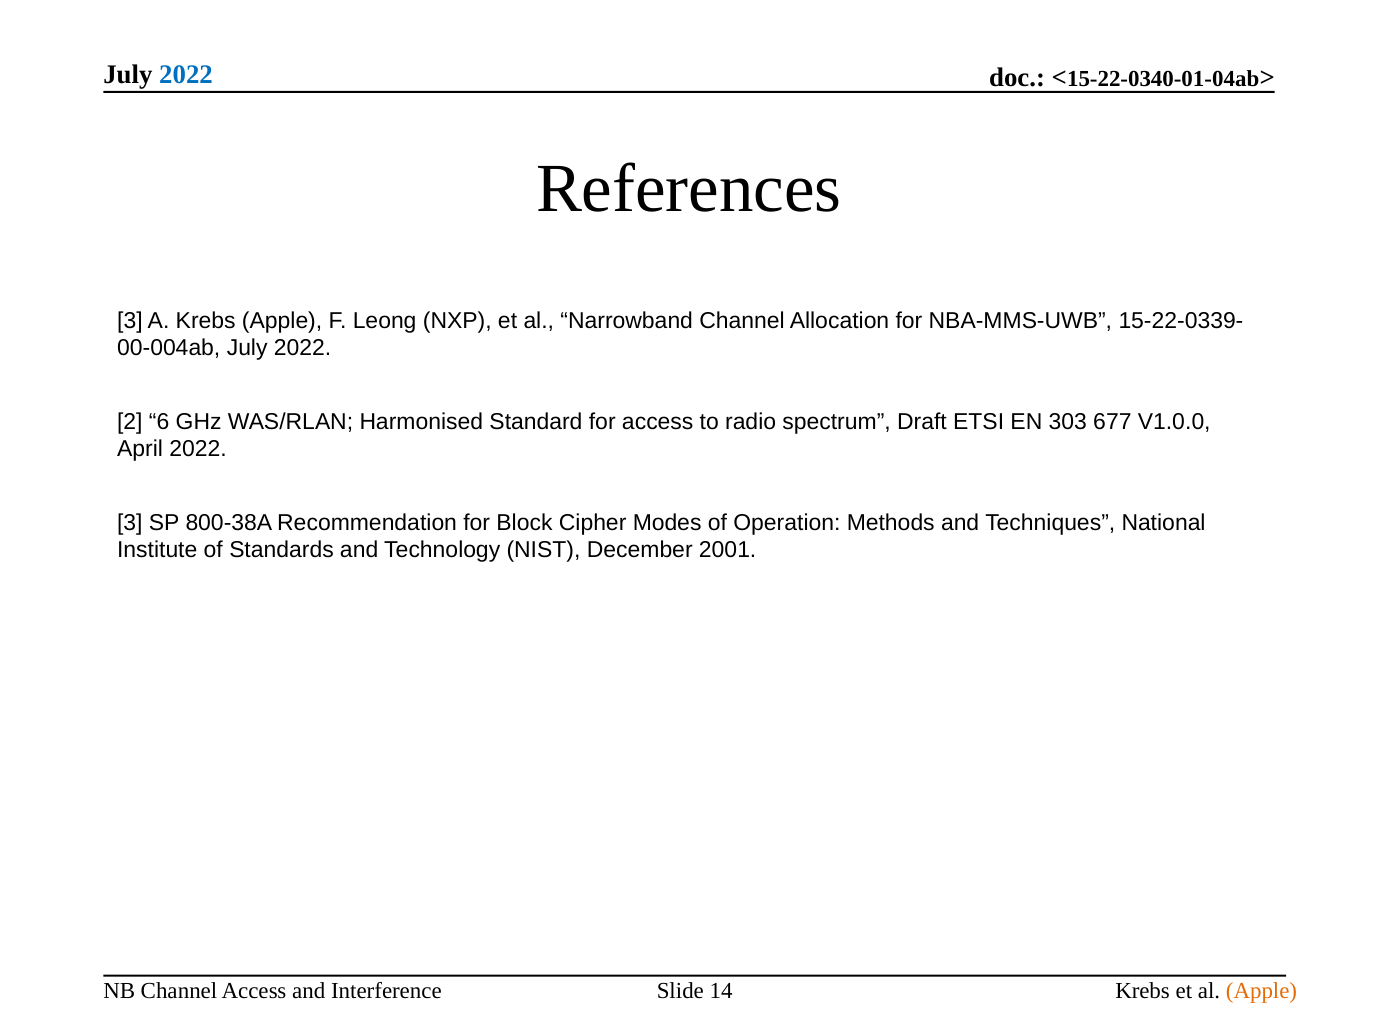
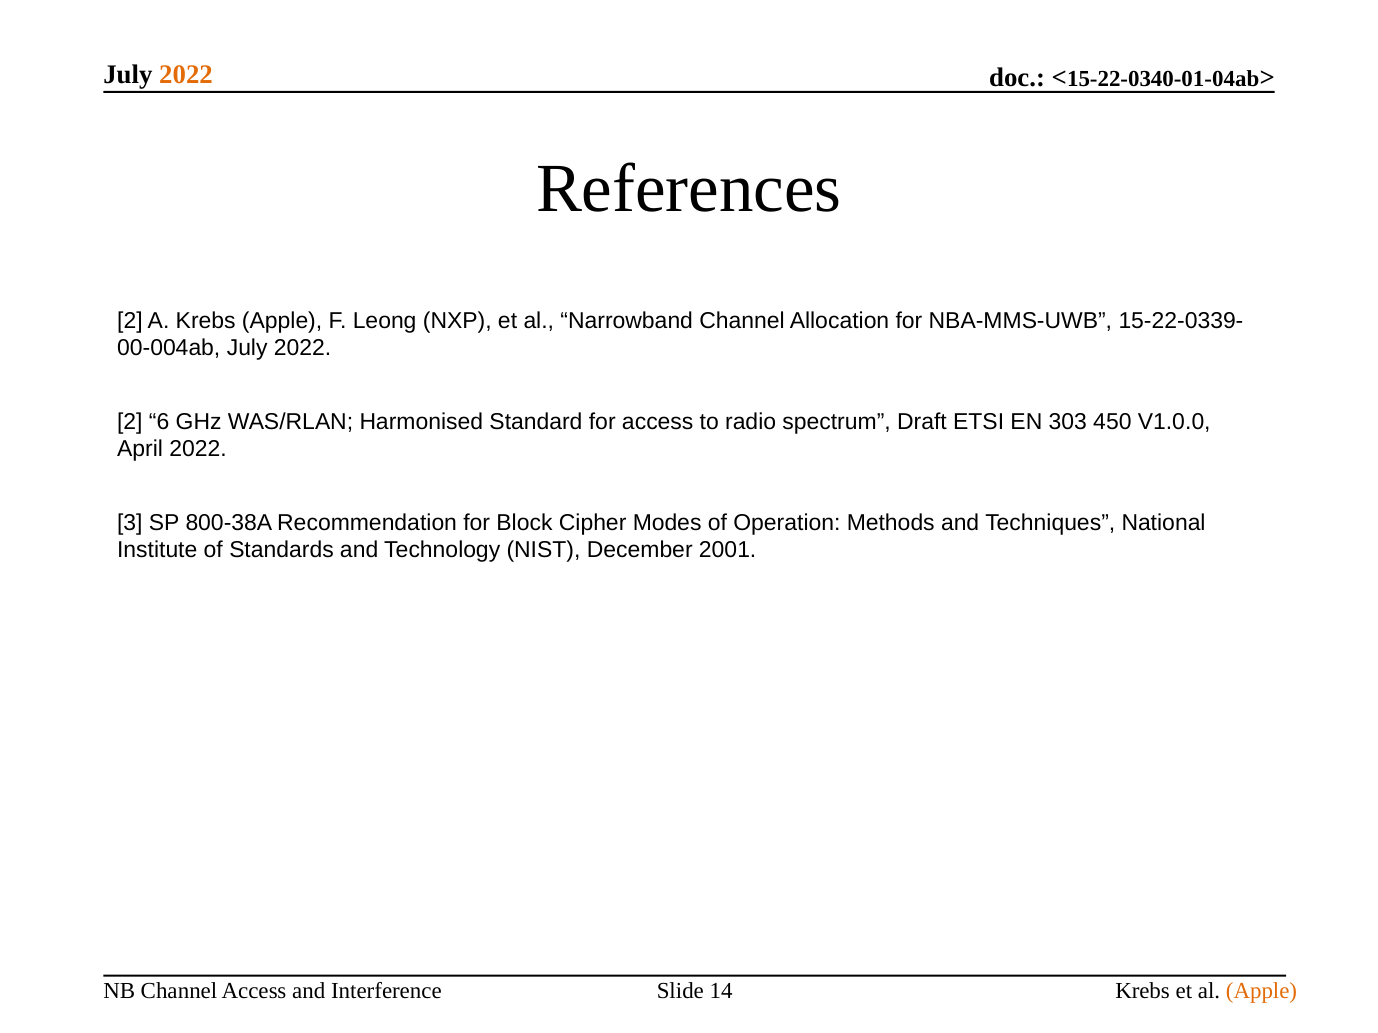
2022 colour: blue -> orange (186, 75)
3: 3 -> 2 (130, 321)
677: 677 -> 450 (1112, 422)
